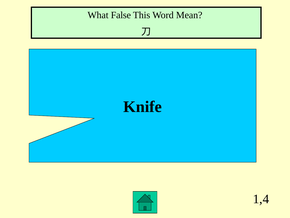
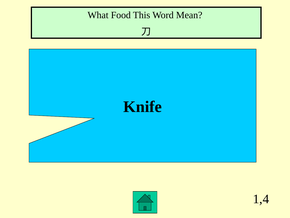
False: False -> Food (121, 15)
